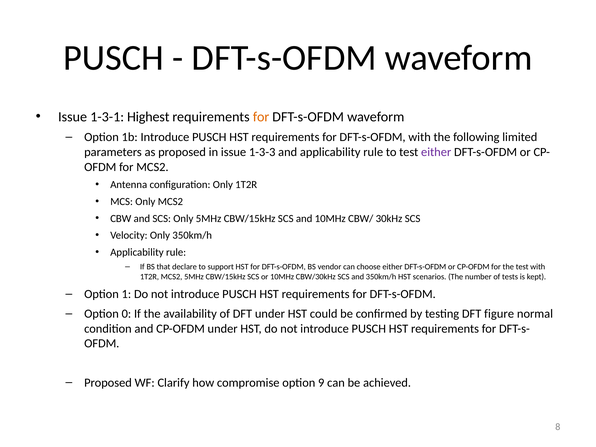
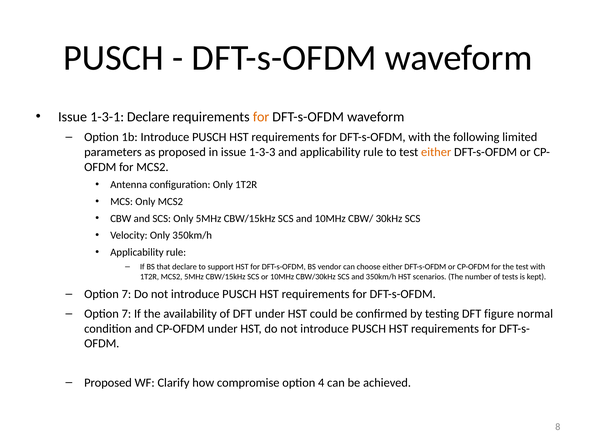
1-3-1 Highest: Highest -> Declare (148, 117)
either colour: purple -> orange (436, 152)
1: 1 -> 7 (126, 294)
0: 0 -> 7 (126, 314)
9: 9 -> 4 (321, 383)
